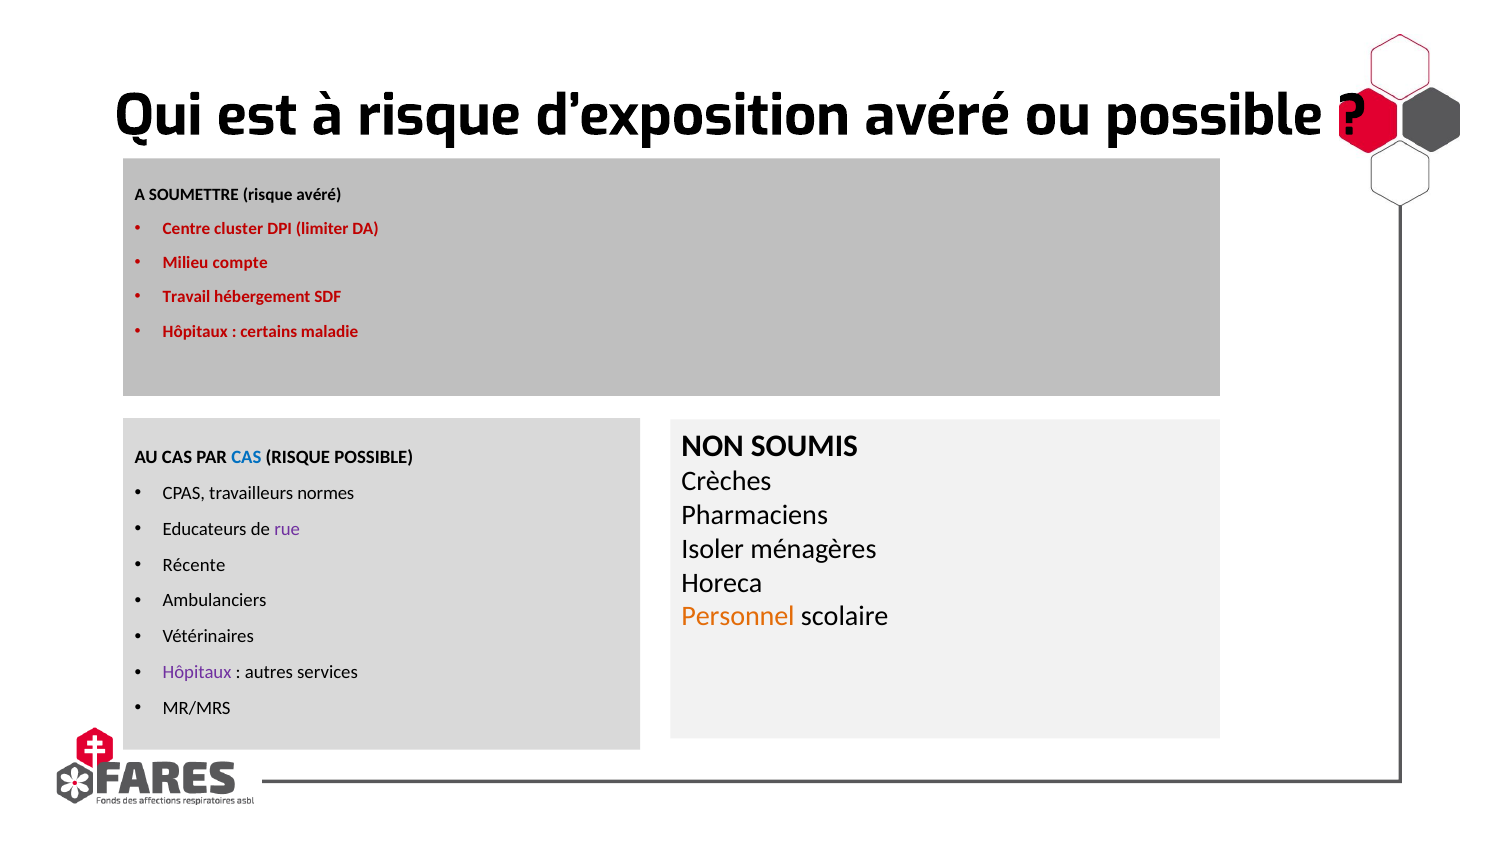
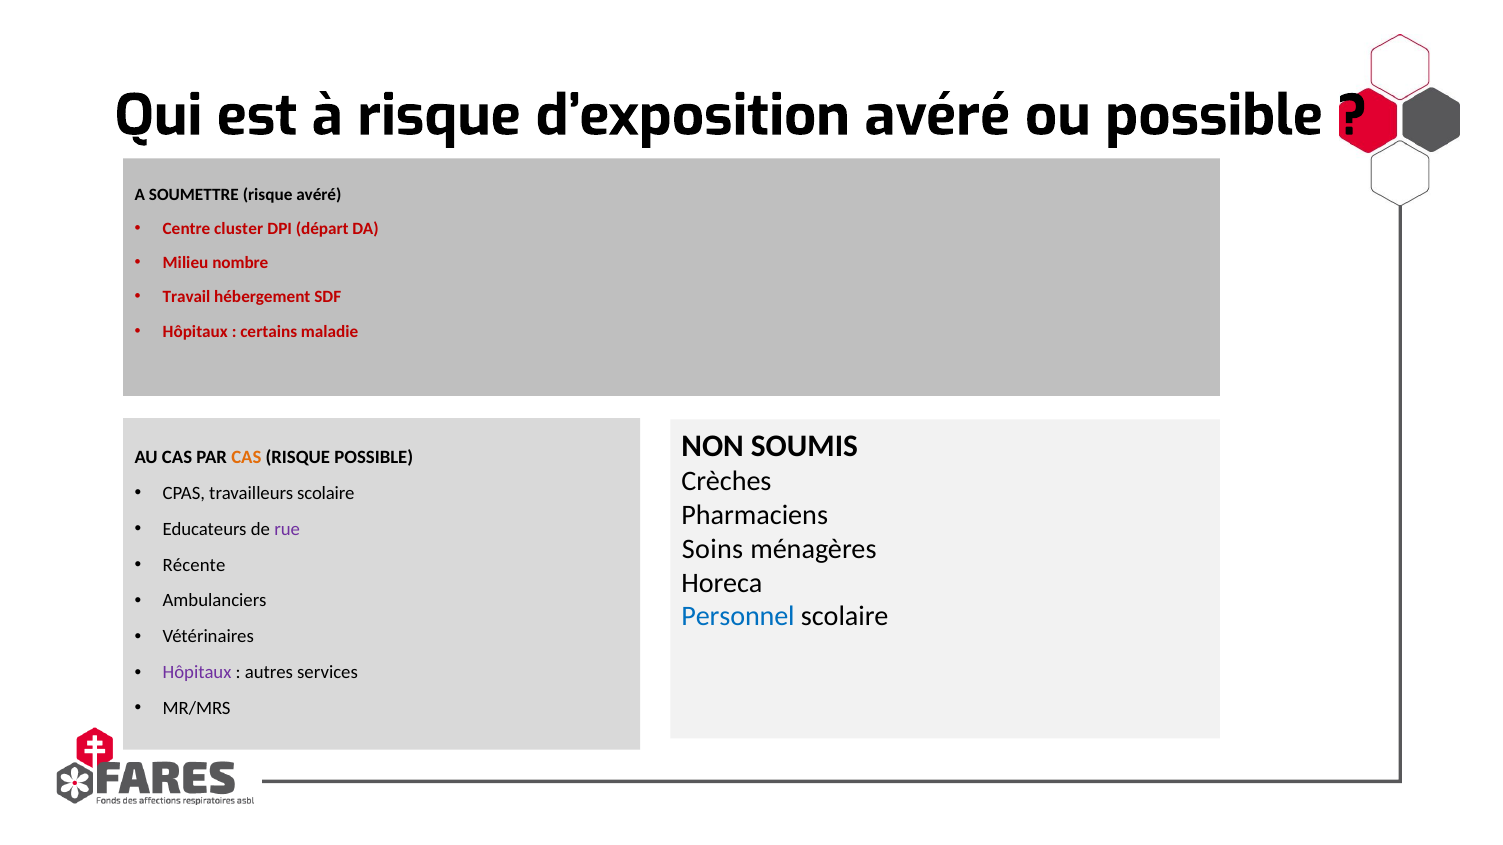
limiter: limiter -> départ (322, 229)
compte: compte -> nombre (240, 263)
CAS colour: blue -> orange (246, 457)
travailleurs normes: normes -> scolaire (326, 493)
Isoler: Isoler -> Soins (713, 549)
Personnel colour: orange -> blue (738, 617)
